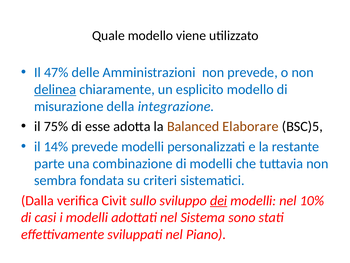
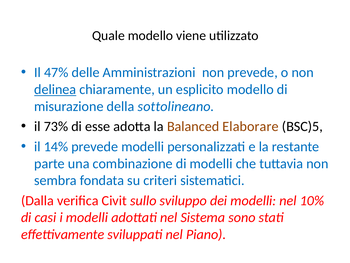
integrazione: integrazione -> sottolineano (176, 106)
75%: 75% -> 73% (56, 126)
dei underline: present -> none (219, 200)
